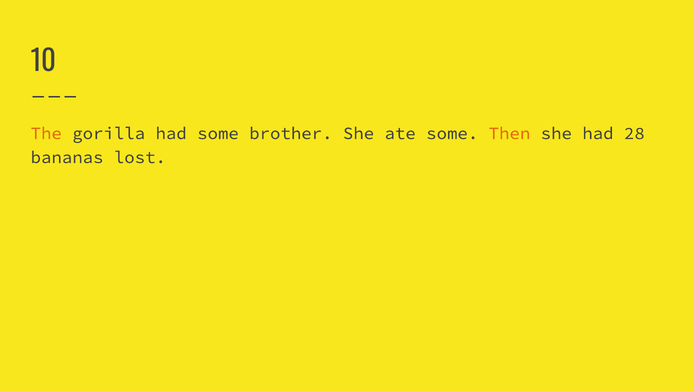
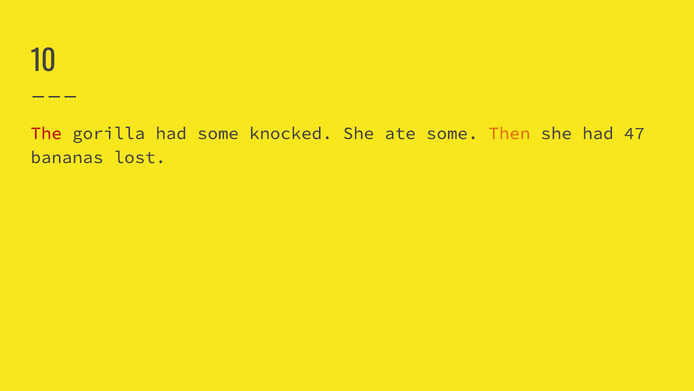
The colour: orange -> red (46, 133)
brother: brother -> knocked (291, 133)
28: 28 -> 47 (634, 133)
